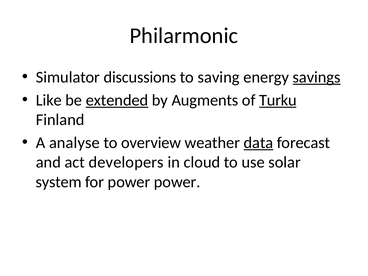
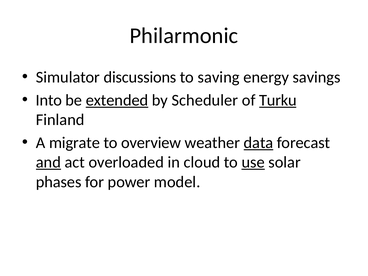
savings underline: present -> none (317, 77)
Like: Like -> Into (49, 100)
Augments: Augments -> Scheduler (205, 100)
analyse: analyse -> migrate (74, 143)
and underline: none -> present (48, 162)
developers: developers -> overloaded (126, 162)
use underline: none -> present (253, 162)
system: system -> phases (59, 182)
power power: power -> model (177, 182)
